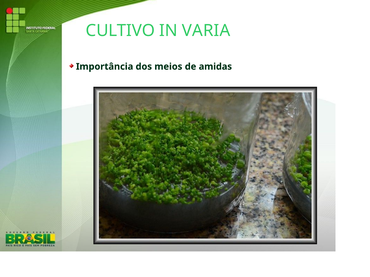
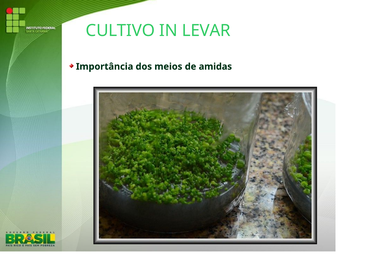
VARIA: VARIA -> LEVAR (206, 31)
